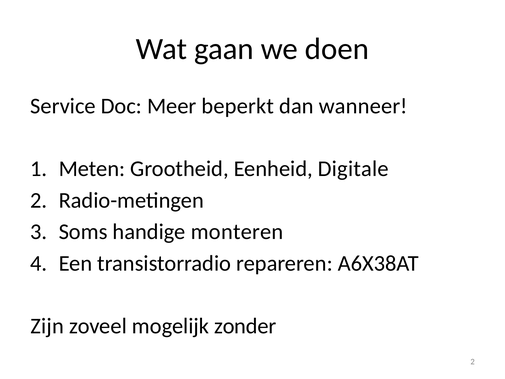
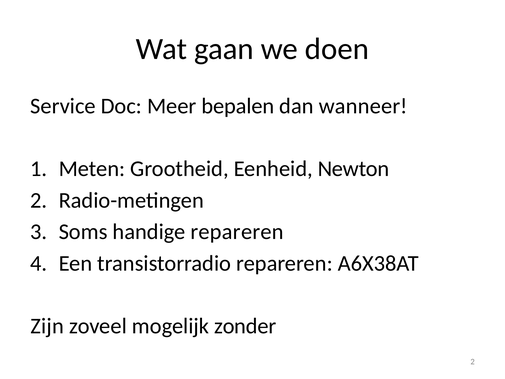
beperkt: beperkt -> bepalen (238, 106)
Digitale: Digitale -> Newton (354, 169)
handige monteren: monteren -> repareren (237, 232)
